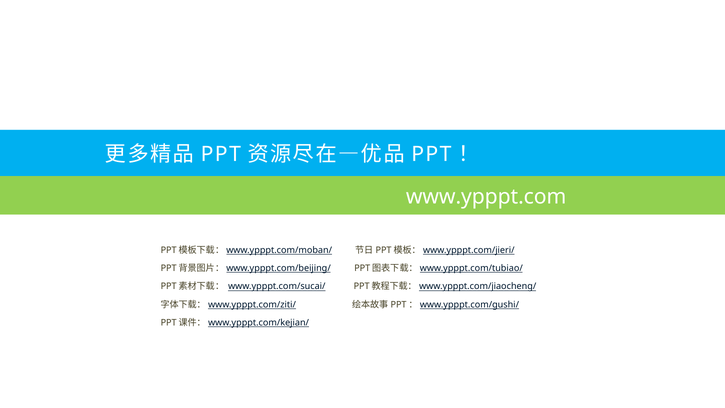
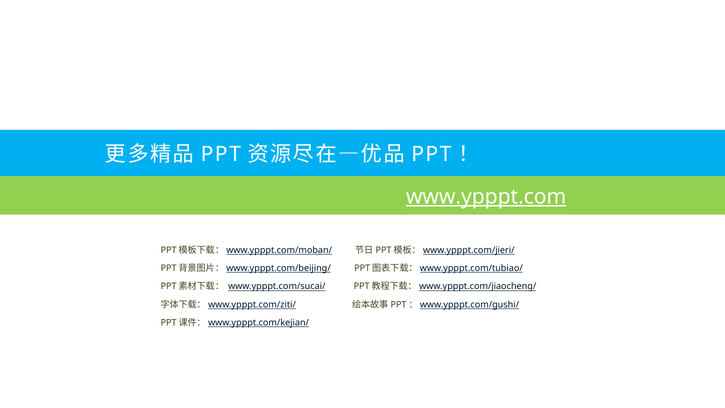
www.ypppt.com underline: none -> present (486, 196)
